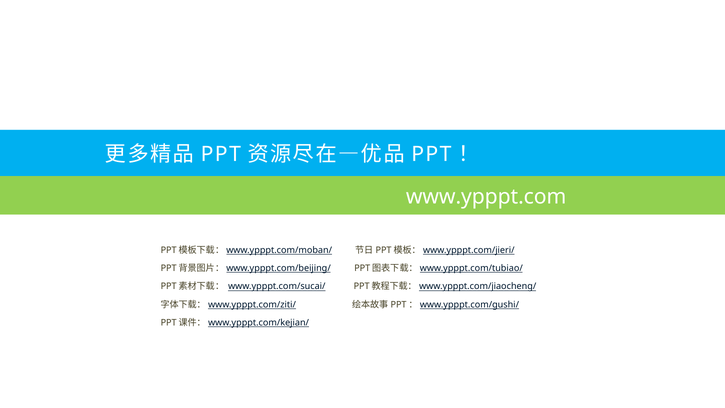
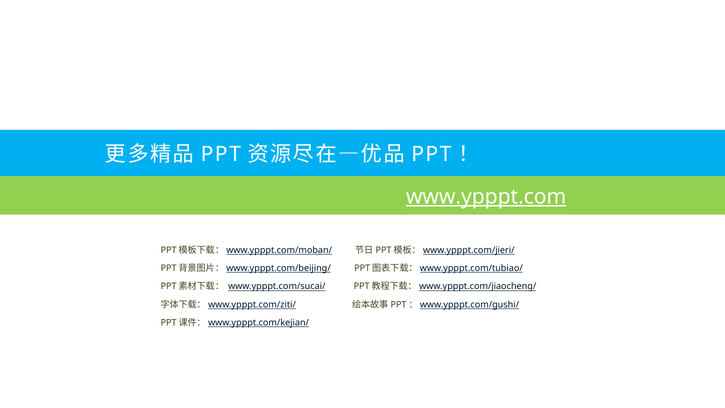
www.ypppt.com underline: none -> present (486, 196)
